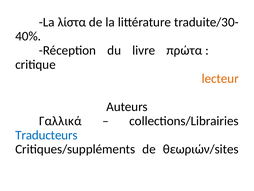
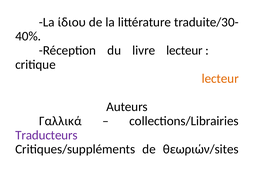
λίστα: λίστα -> ίδιου (72, 22)
livre πρώτα: πρώτα -> lecteur (184, 50)
Traducteurs colour: blue -> purple (46, 135)
